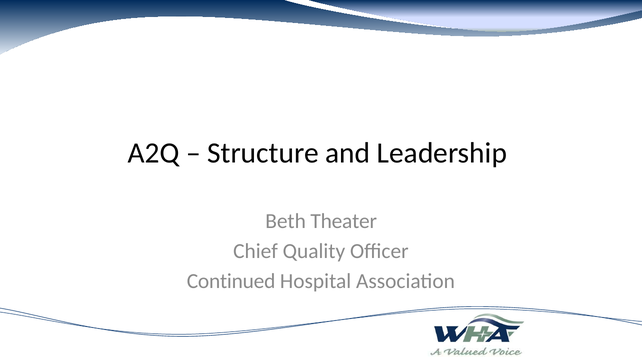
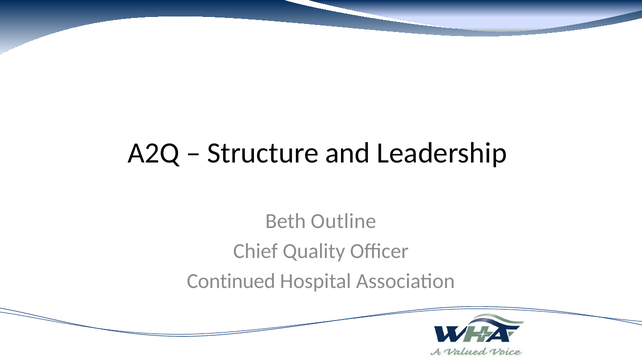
Theater: Theater -> Outline (343, 221)
